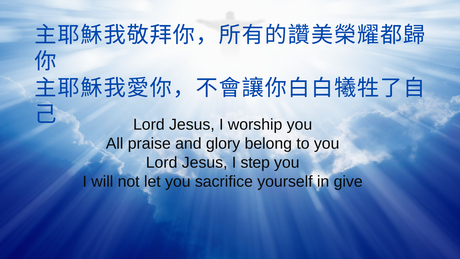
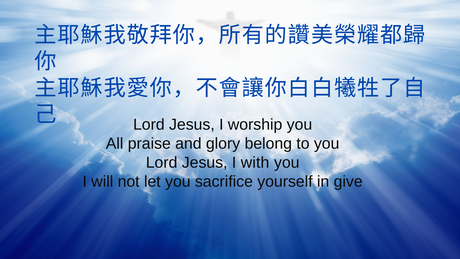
step: step -> with (255, 162)
